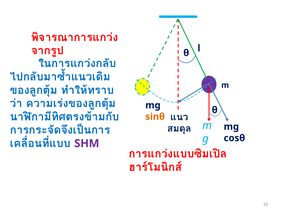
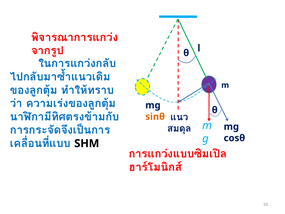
SHM colour: purple -> black (87, 143)
